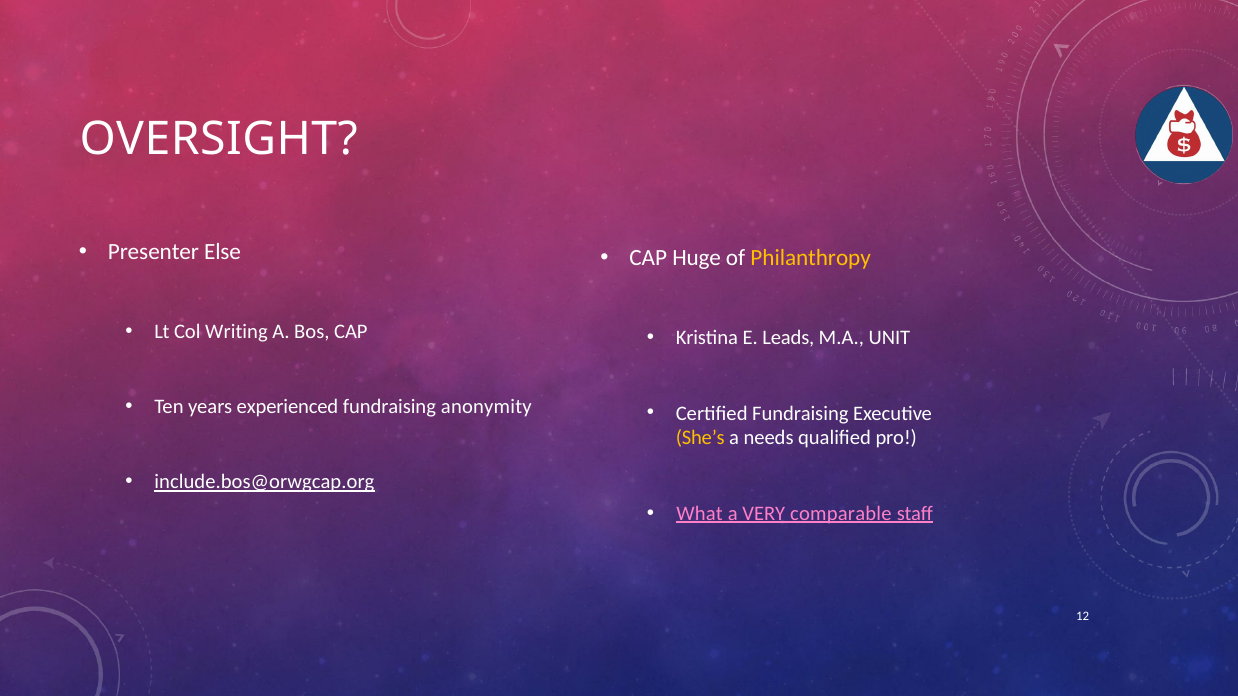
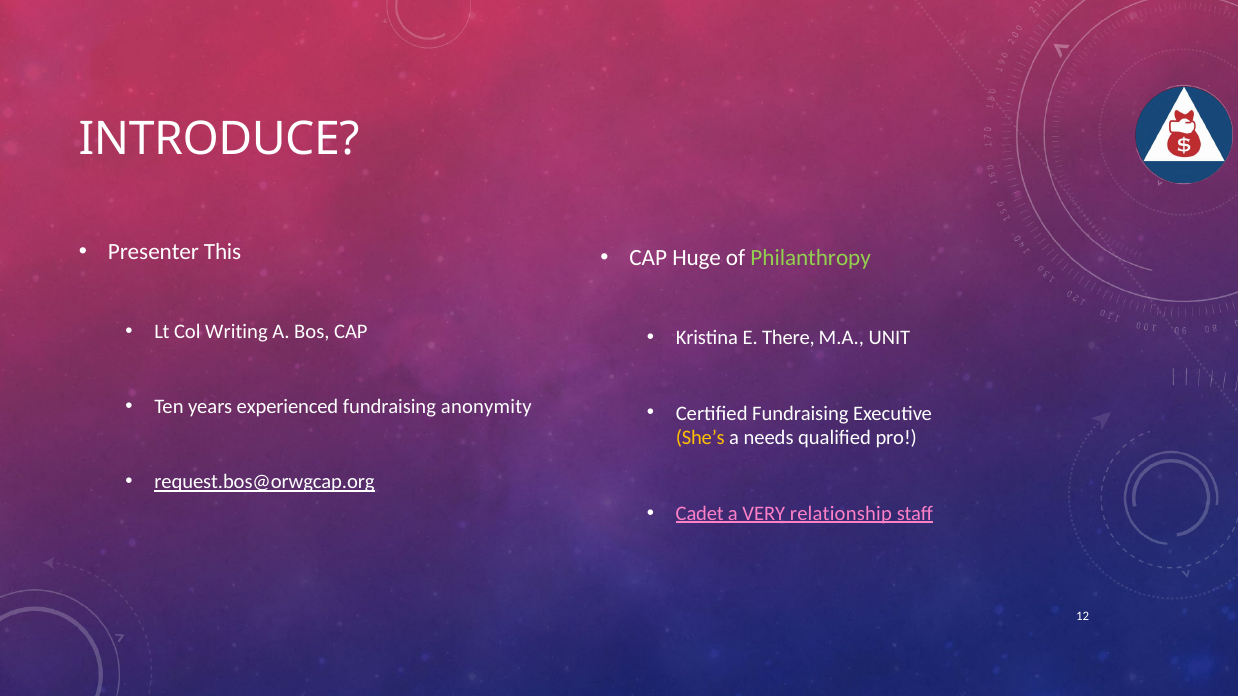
OVERSIGHT: OVERSIGHT -> INTRODUCE (219, 139)
Else: Else -> This (223, 252)
Philanthropy colour: yellow -> light green (811, 258)
Leads: Leads -> There (788, 338)
include.bos@orwgcap.org: include.bos@orwgcap.org -> request.bos@orwgcap.org (264, 482)
What: What -> Cadet (700, 514)
comparable: comparable -> relationship (841, 514)
